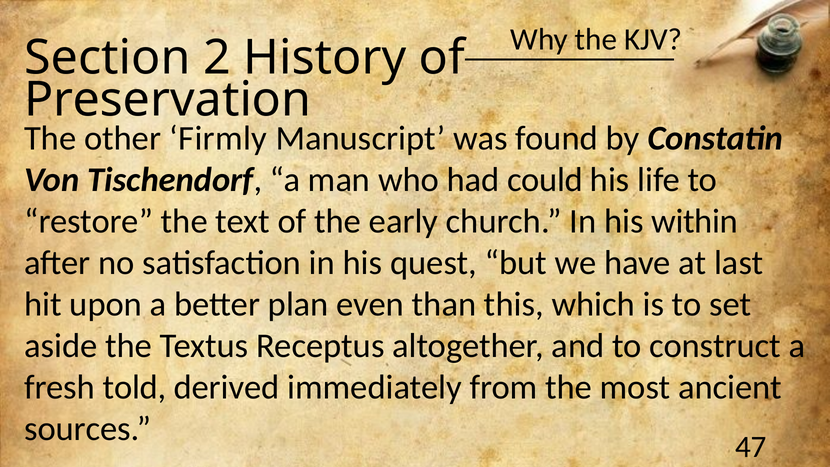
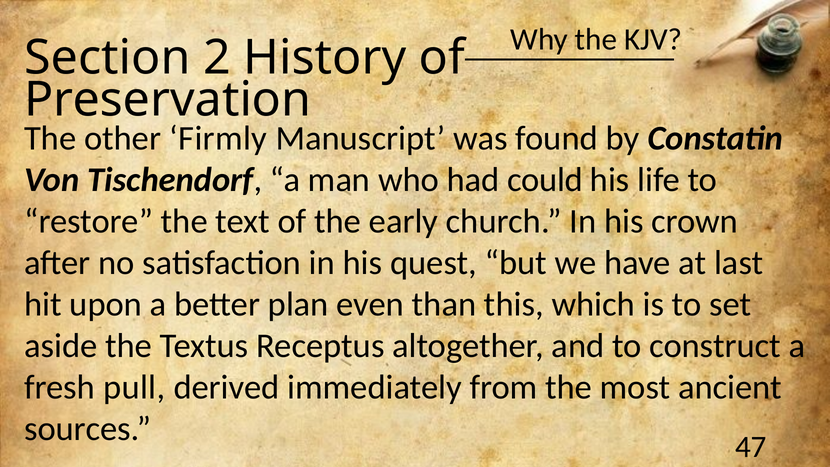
within: within -> crown (695, 221)
told: told -> pull (134, 387)
